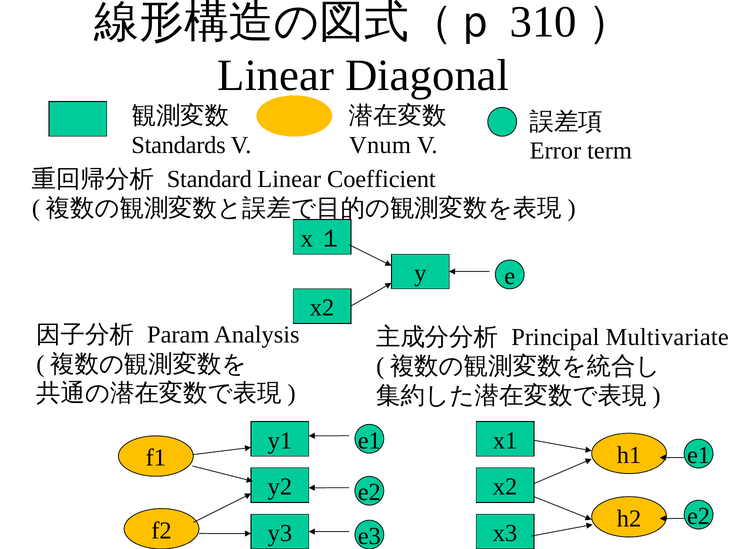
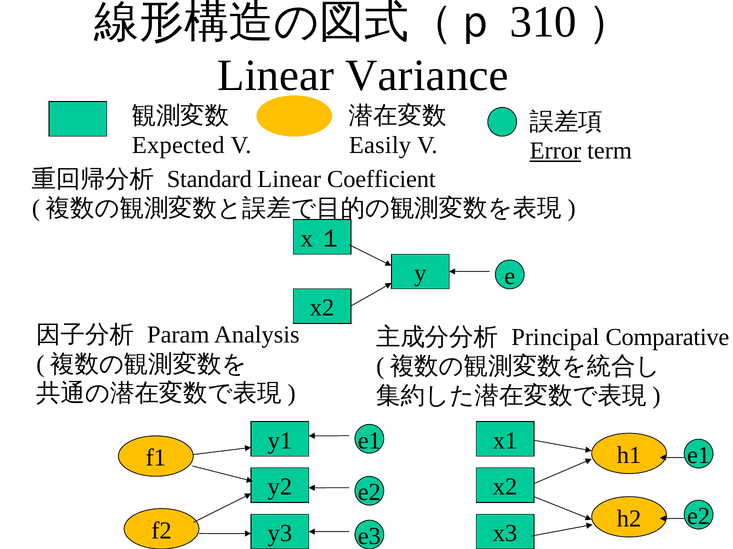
Diagonal: Diagonal -> Variance (427, 76)
Standards: Standards -> Expected (178, 145)
Vnum: Vnum -> Easily (380, 145)
Error underline: none -> present (555, 151)
Multivariate: Multivariate -> Comparative (667, 338)
